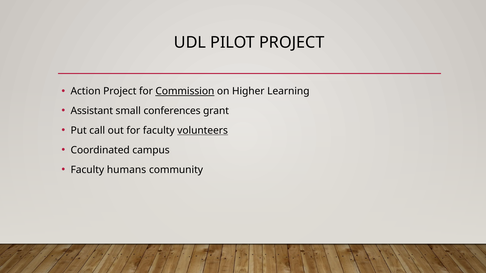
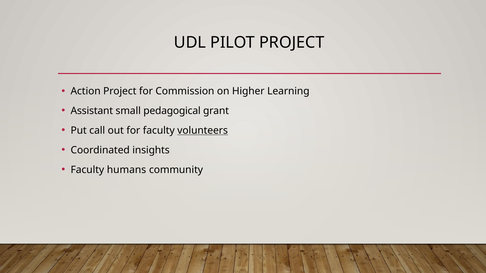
Commission underline: present -> none (185, 91)
conferences: conferences -> pedagogical (172, 111)
campus: campus -> insights (151, 150)
